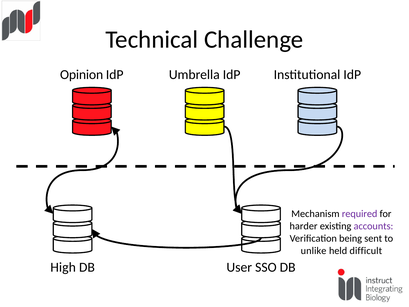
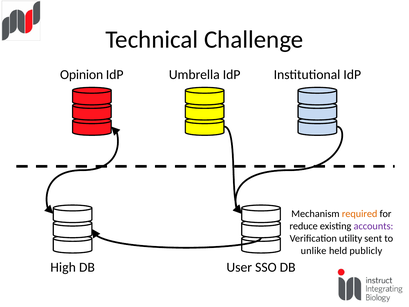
required colour: purple -> orange (360, 214)
harder: harder -> reduce (304, 226)
being: being -> utility (351, 238)
difficult: difficult -> publicly (366, 251)
